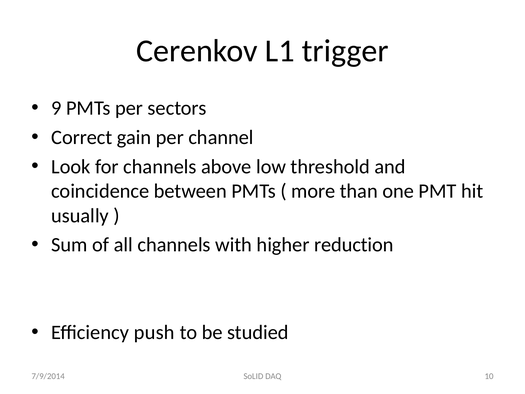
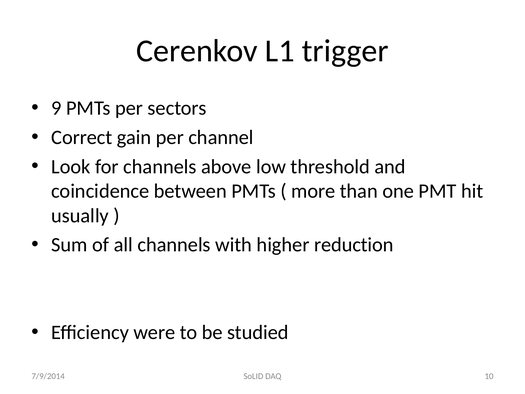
push: push -> were (154, 332)
